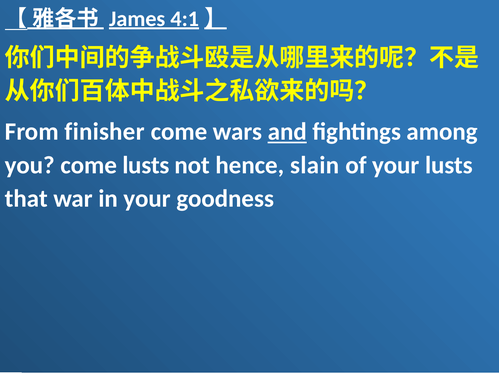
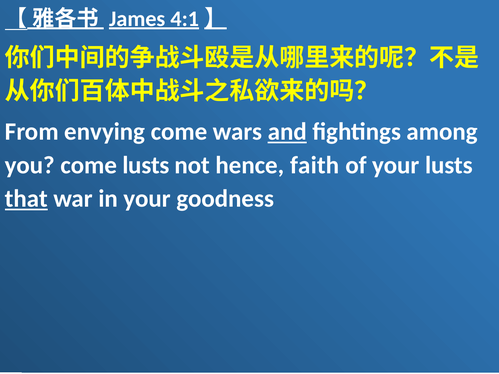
finisher: finisher -> envying (105, 132)
slain: slain -> faith (315, 165)
that underline: none -> present (26, 199)
